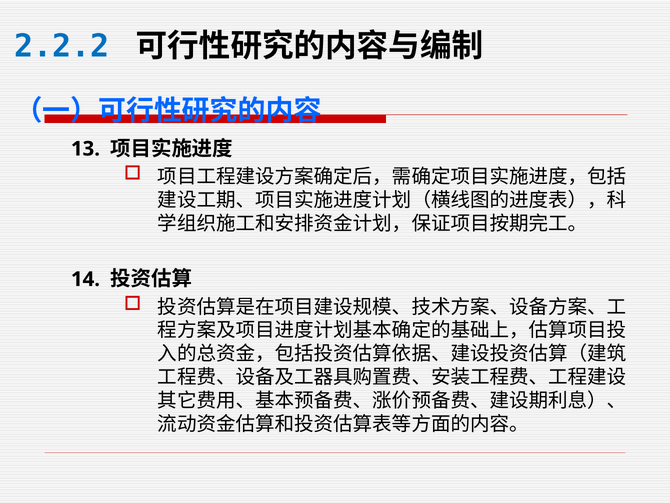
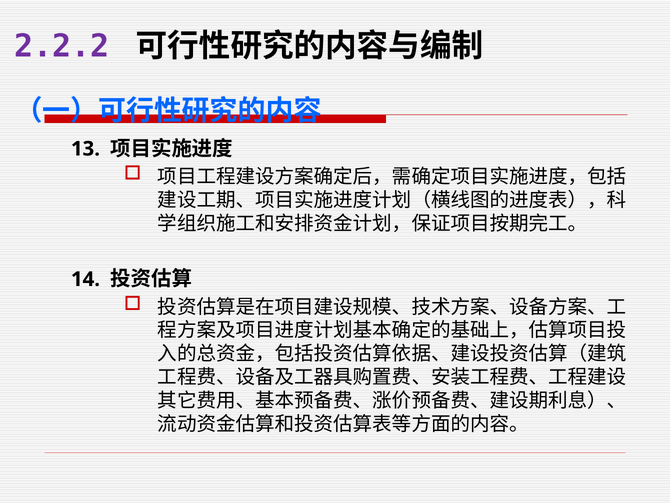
2.2.2 colour: blue -> purple (62, 46)
